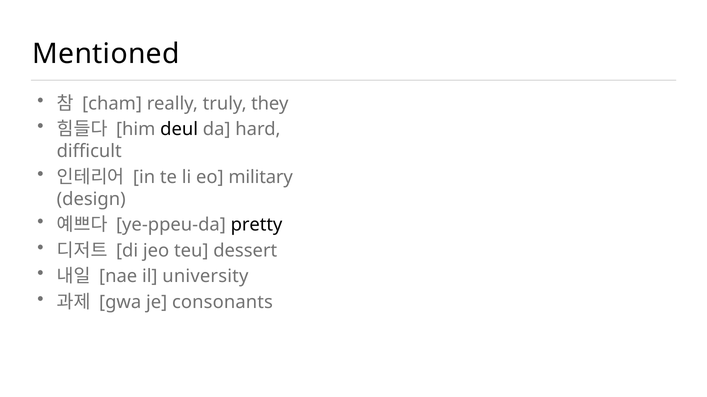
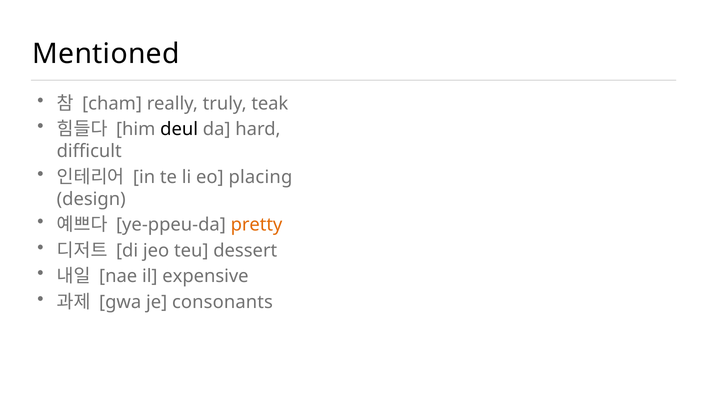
they: they -> teak (270, 104)
military: military -> placing (260, 177)
pretty colour: black -> orange (257, 225)
university: university -> expensive (205, 277)
